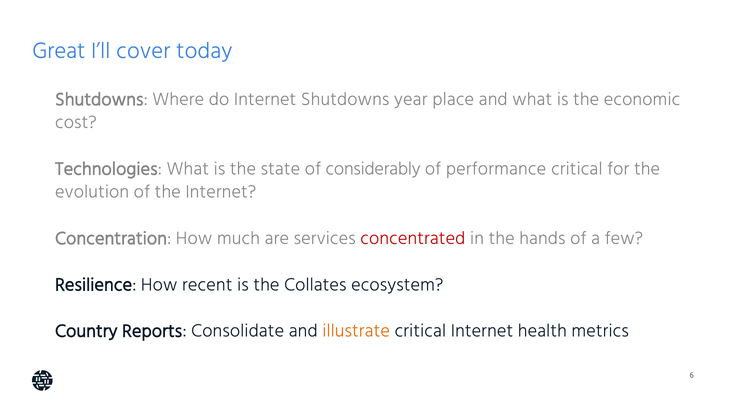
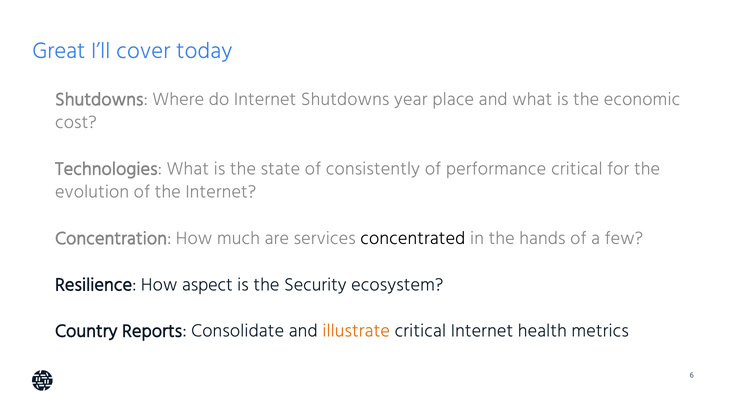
considerably: considerably -> consistently (373, 169)
concentrated colour: red -> black (413, 238)
recent: recent -> aspect (207, 285)
Collates: Collates -> Security (315, 285)
